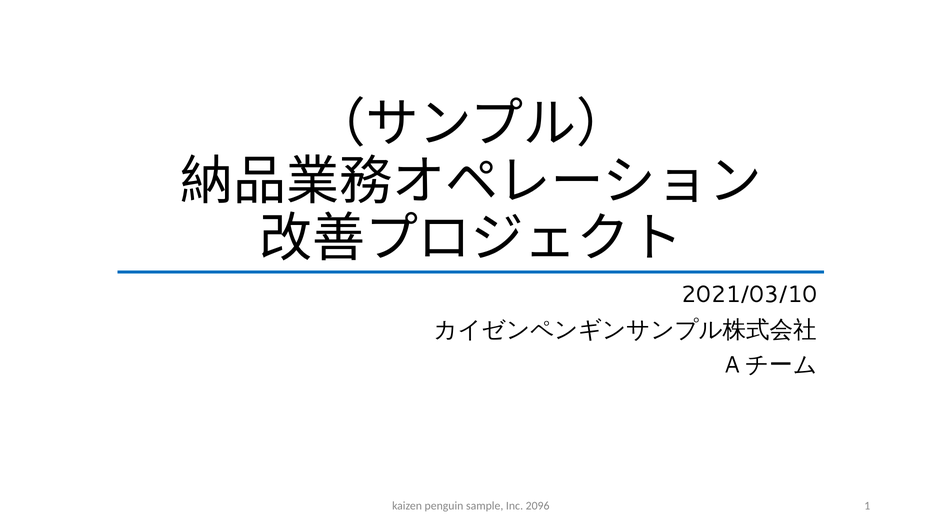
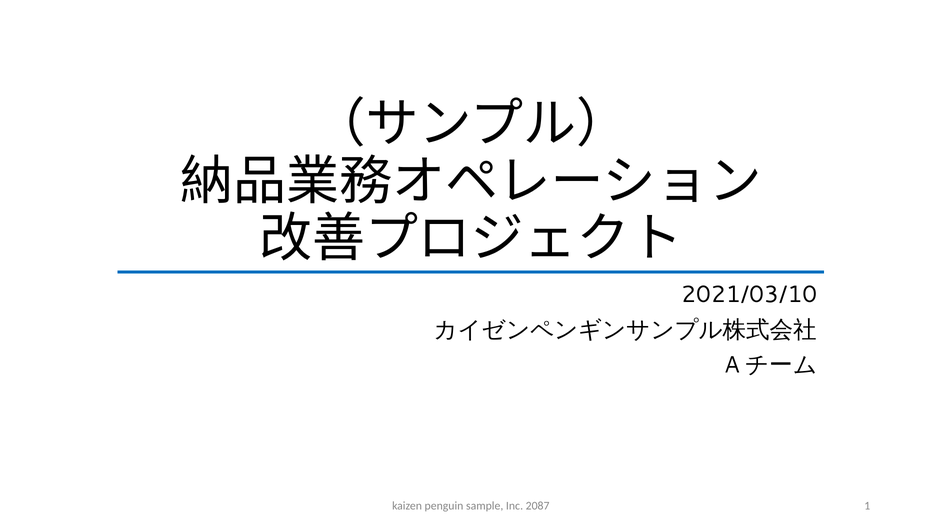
2096: 2096 -> 2087 (538, 506)
